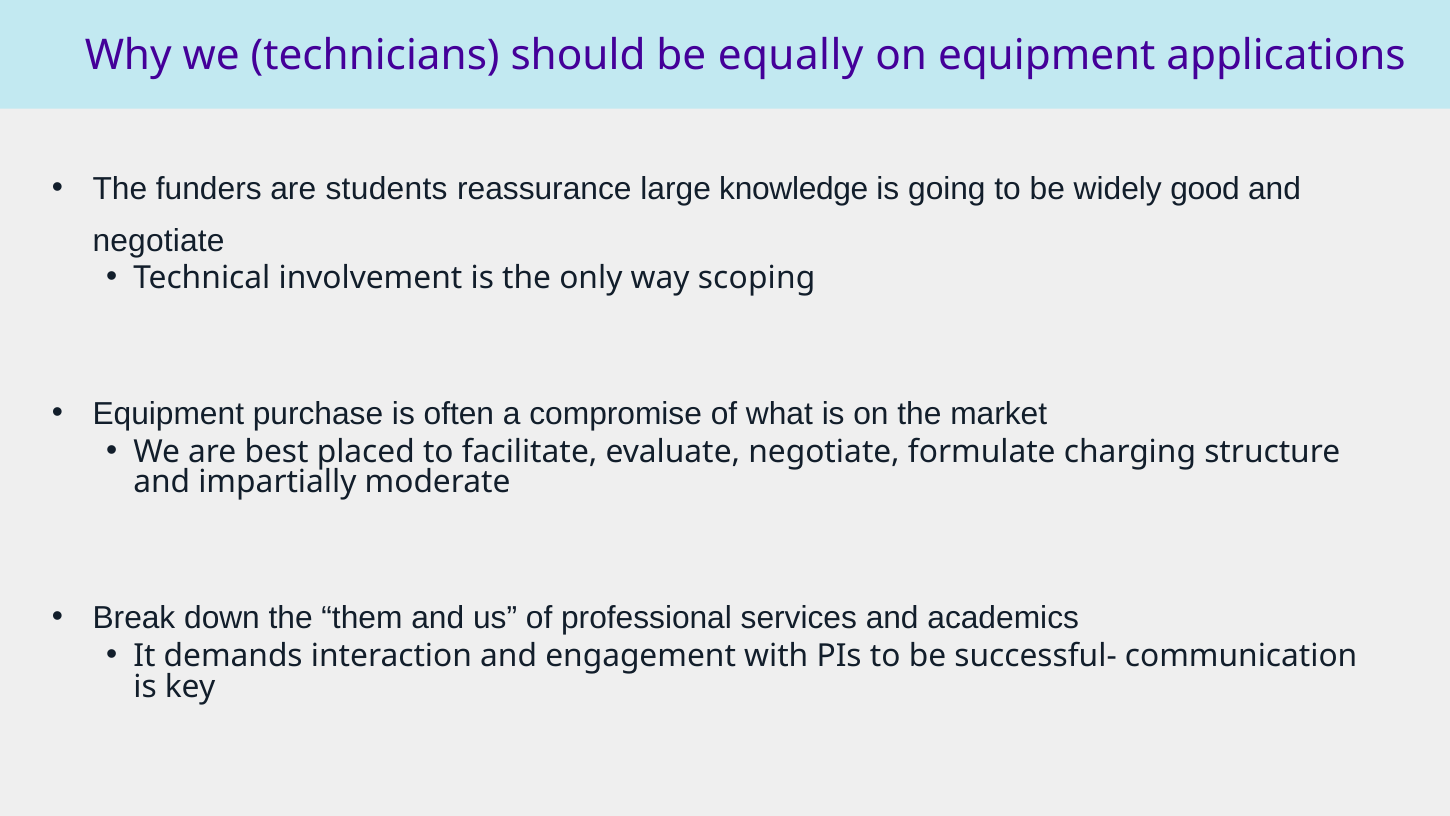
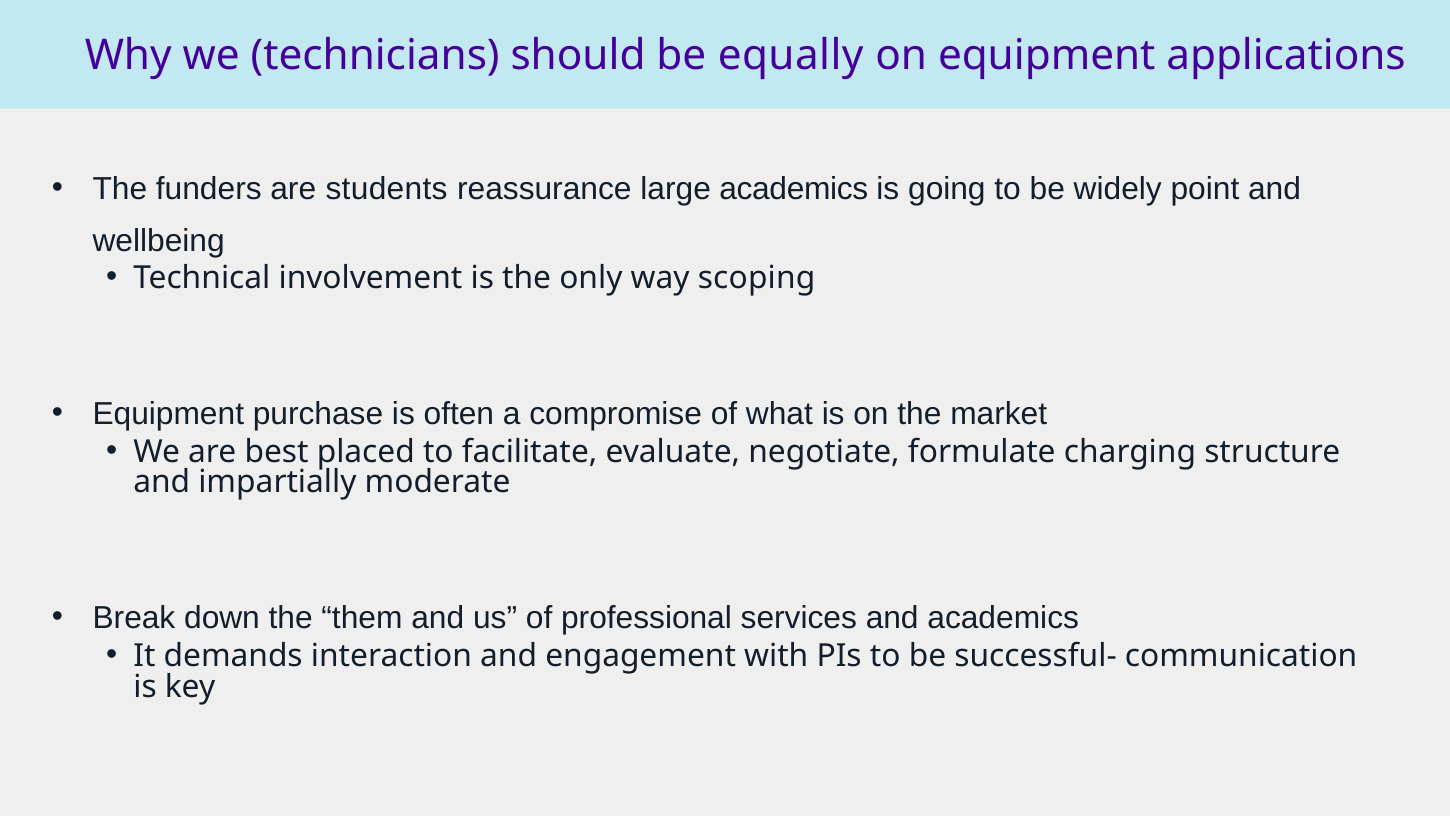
large knowledge: knowledge -> academics (794, 189)
good: good -> point (1205, 189)
negotiate: negotiate -> wellbeing (159, 240)
